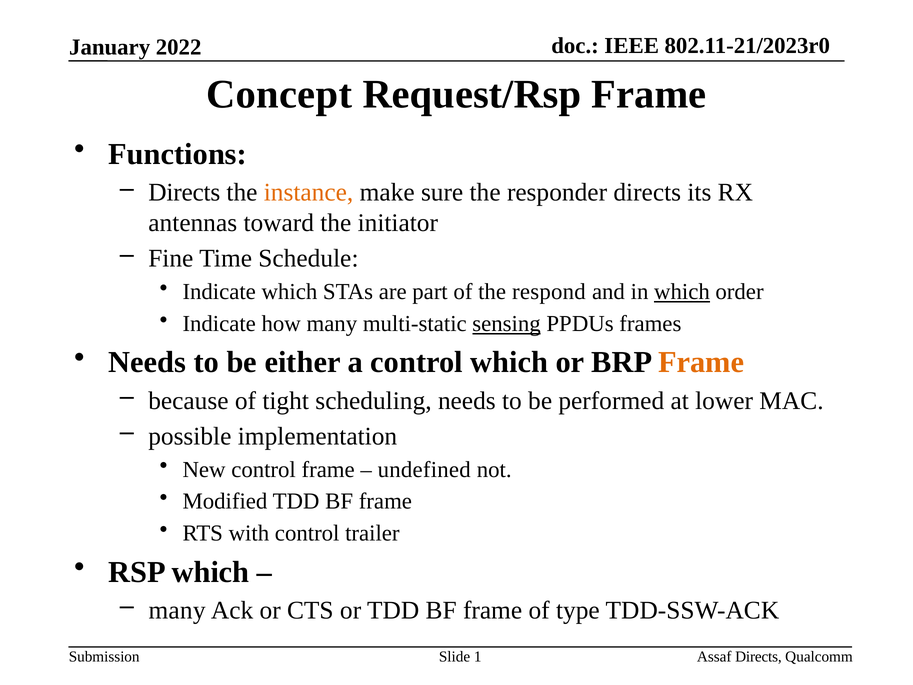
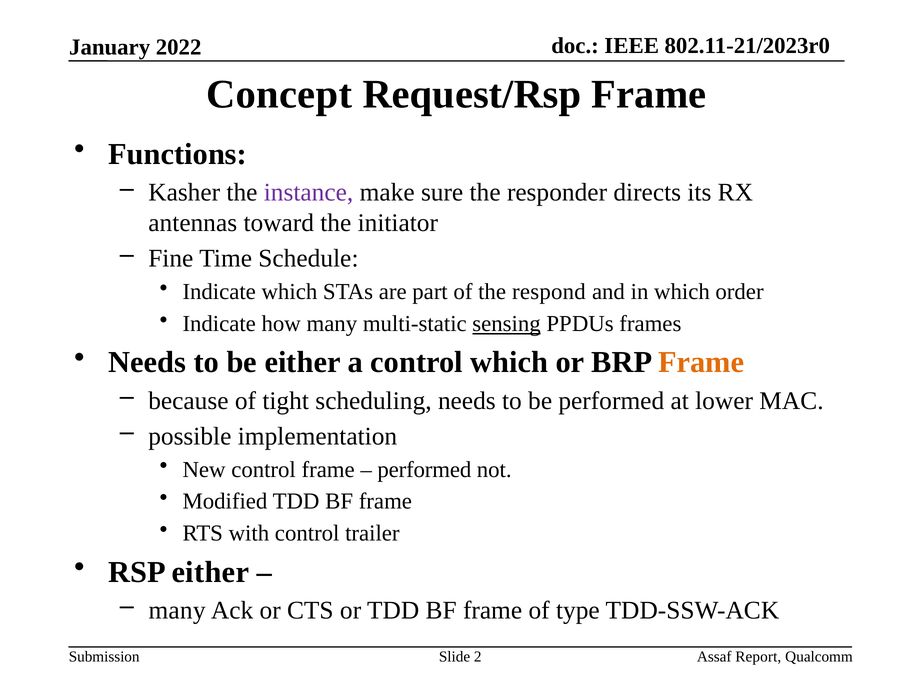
Directs: Directs -> Kasher (184, 193)
instance colour: orange -> purple (309, 193)
which underline: present -> none (682, 292)
undefined: undefined -> performed (424, 469)
RSP which: which -> either (210, 572)
1: 1 -> 2 (478, 657)
Assaf Directs: Directs -> Report (758, 657)
